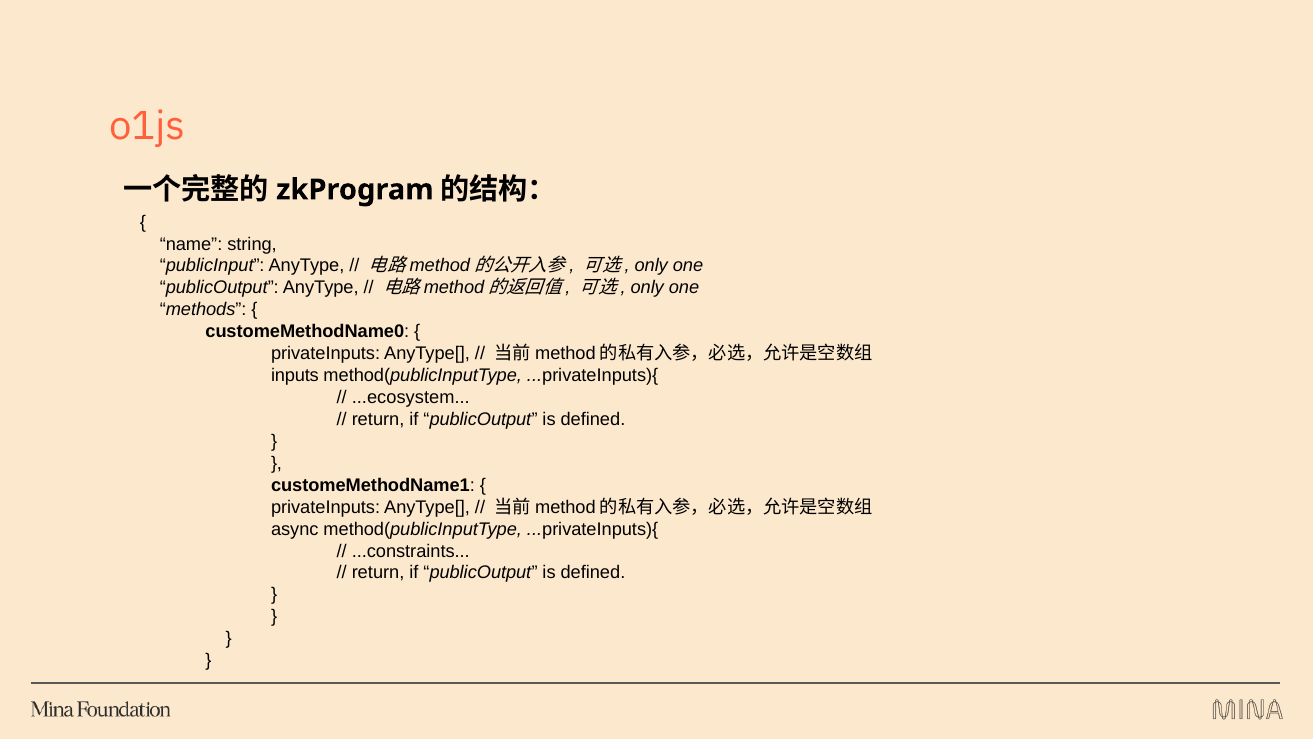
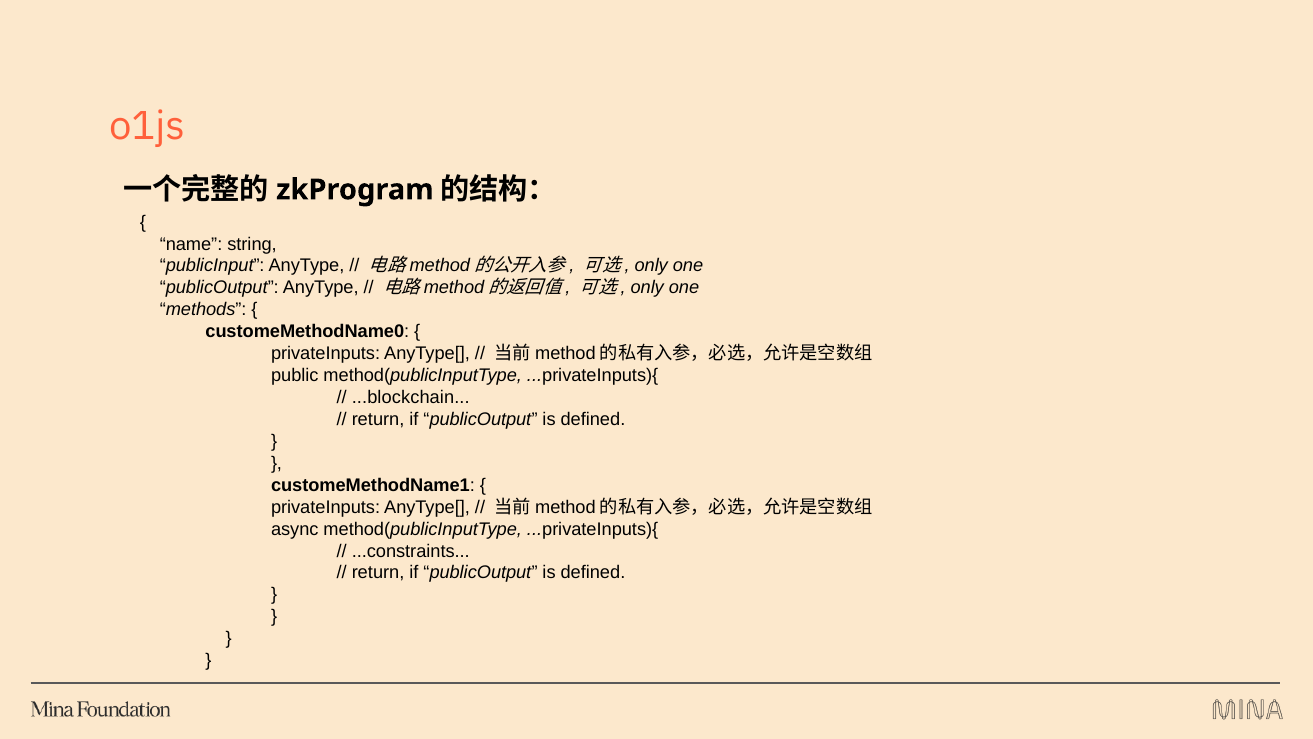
inputs: inputs -> public (295, 375)
...ecosystem: ...ecosystem -> ...blockchain (411, 397)
